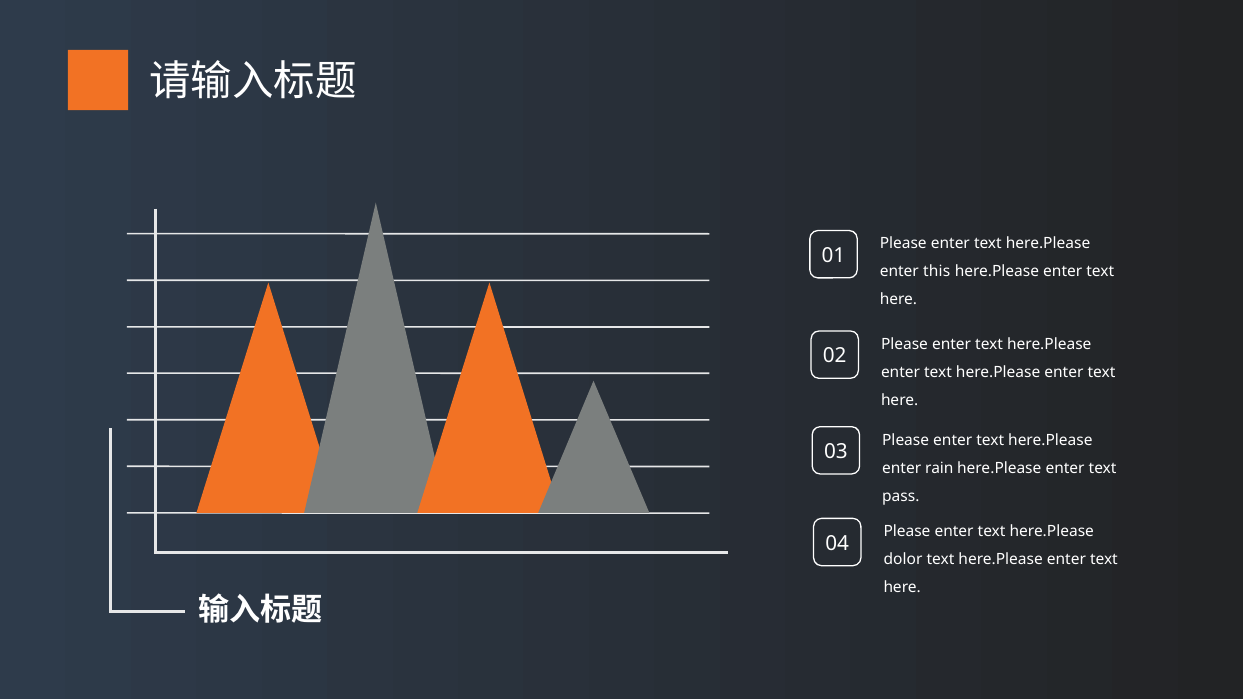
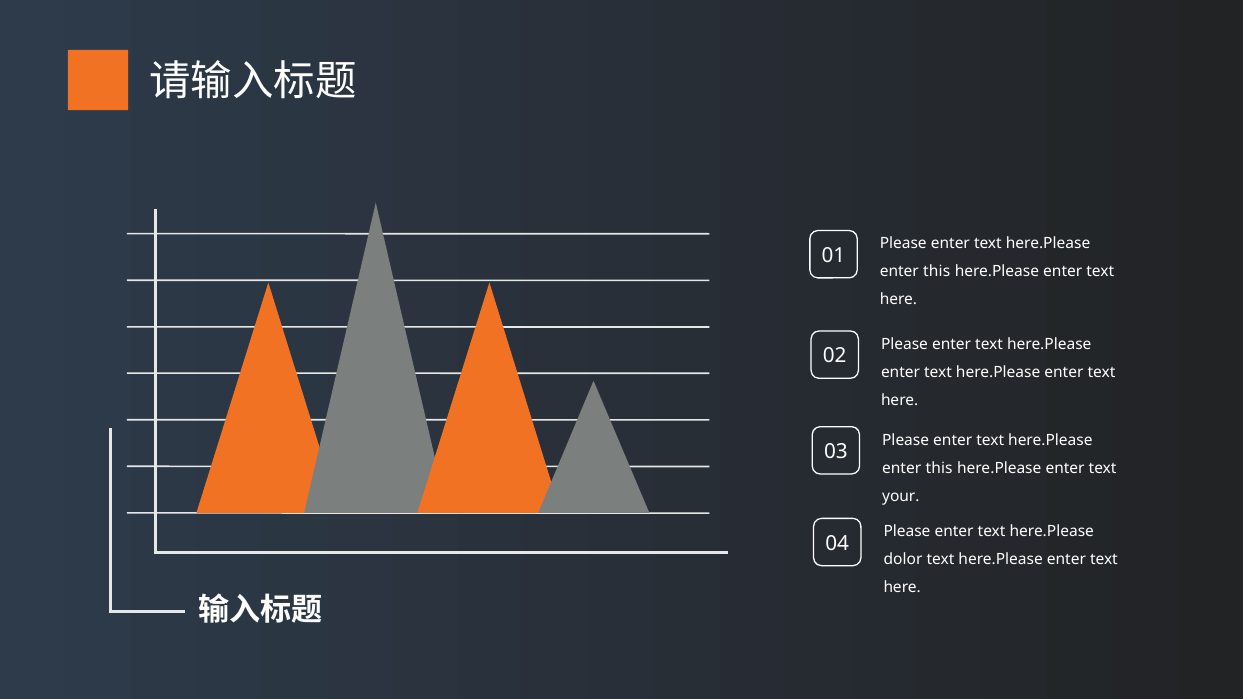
rain: rain -> this (939, 468)
pass: pass -> your (901, 496)
